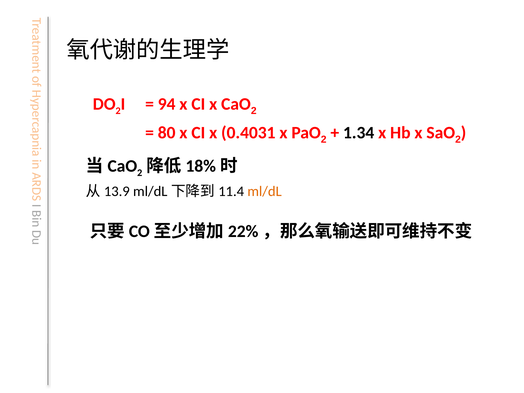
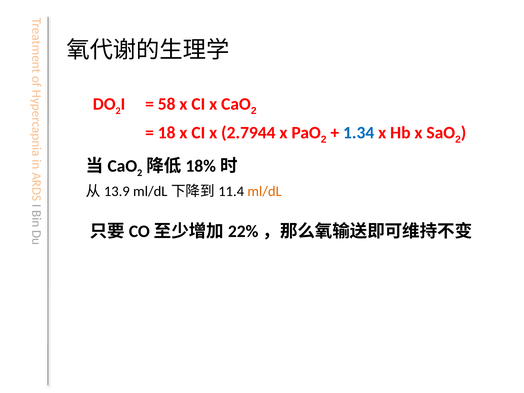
94: 94 -> 58 (167, 104)
80: 80 -> 18 (167, 133)
0.4031: 0.4031 -> 2.7944 (248, 133)
1.34 colour: black -> blue (359, 133)
